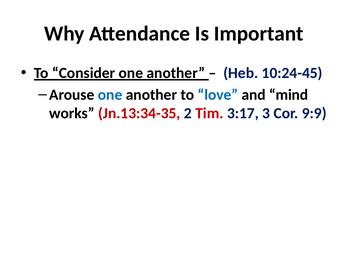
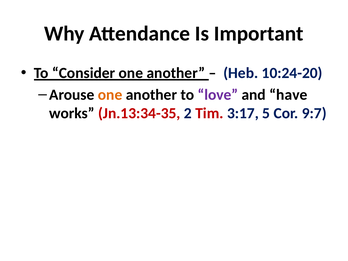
10:24-45: 10:24-45 -> 10:24-20 (292, 73)
one colour: blue -> orange (110, 95)
love colour: blue -> purple (218, 95)
mind: mind -> have (288, 95)
3: 3 -> 5 (266, 113)
9:9: 9:9 -> 9:7 (314, 113)
